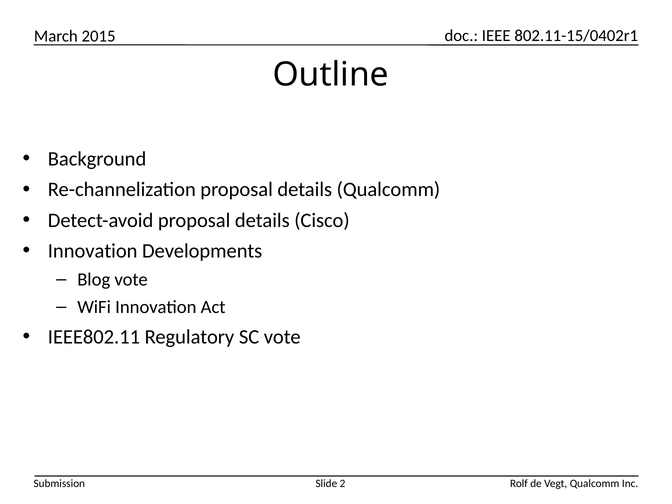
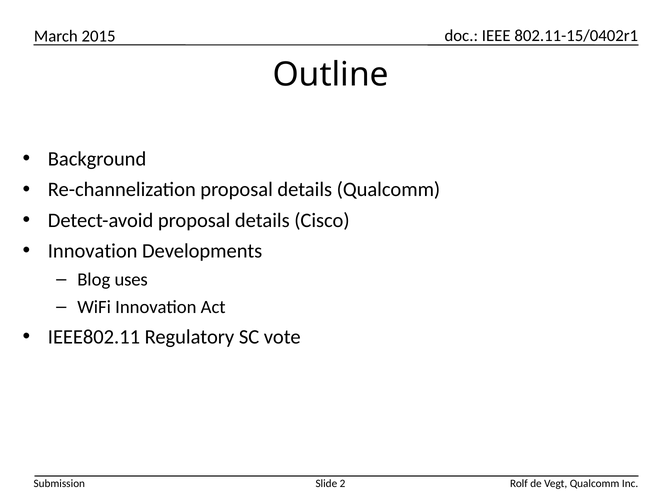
Blog vote: vote -> uses (131, 280)
